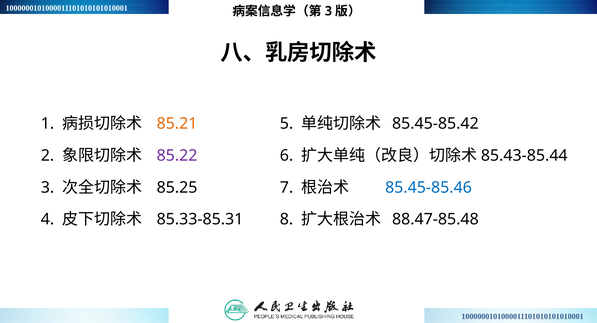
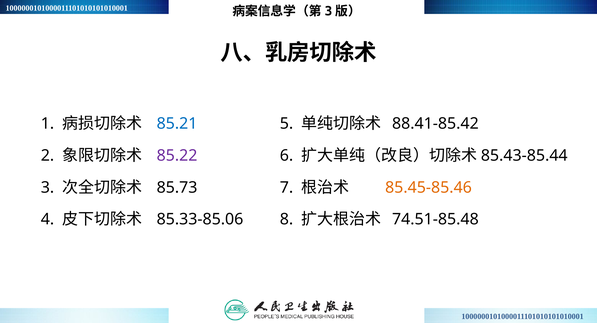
85.21 colour: orange -> blue (177, 124)
85.45-85.42: 85.45-85.42 -> 88.41-85.42 (435, 124)
85.45-85.46 colour: blue -> orange (428, 188)
85.25: 85.25 -> 85.73 (177, 188)
88.47-85.48: 88.47-85.48 -> 74.51-85.48 (435, 219)
85.33-85.31: 85.33-85.31 -> 85.33-85.06 (200, 219)
